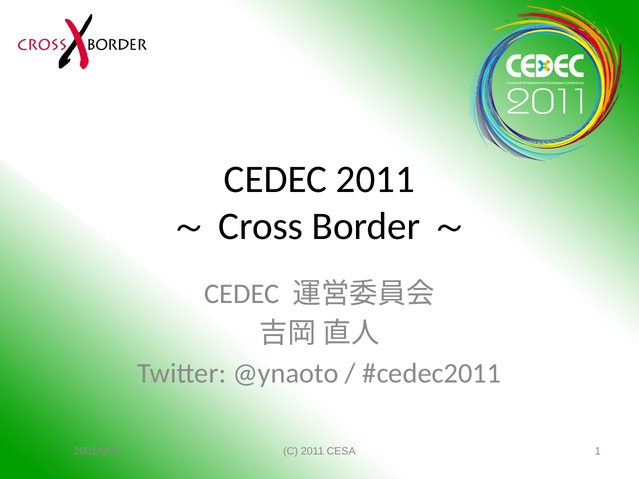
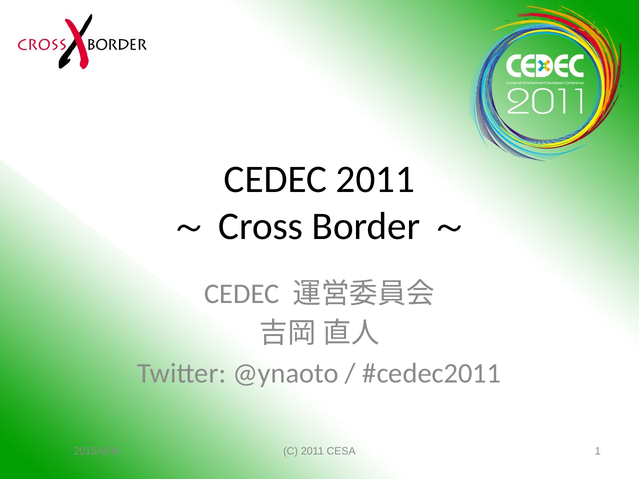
2081/6/30: 2081/6/30 -> 2015/6/30 (97, 452)
